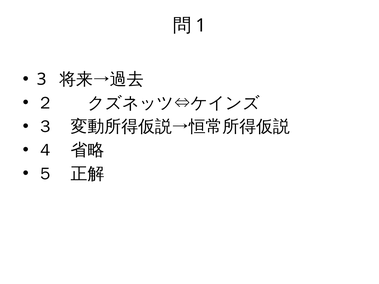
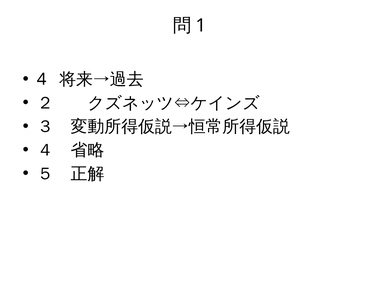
3: 3 -> 4 (42, 80)
